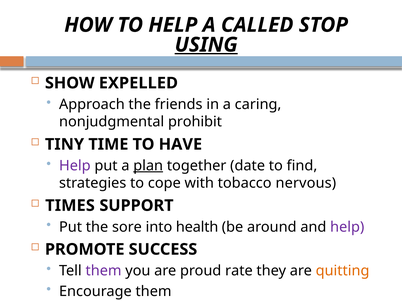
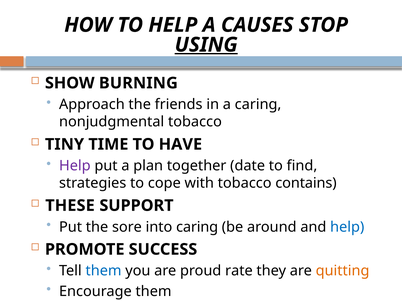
CALLED: CALLED -> CAUSES (257, 25)
EXPELLED: EXPELLED -> BURNING (138, 83)
nonjudgmental prohibit: prohibit -> tobacco (195, 122)
plan underline: present -> none (148, 166)
nervous: nervous -> contains (306, 183)
TIMES: TIMES -> THESE (70, 206)
into health: health -> caring (197, 227)
help colour: purple -> blue (347, 227)
them colour: purple -> blue (104, 271)
